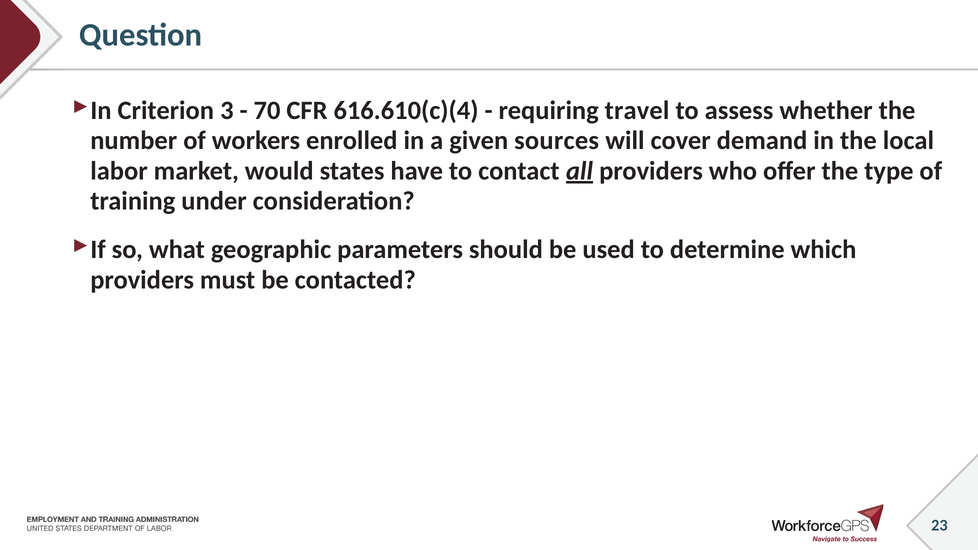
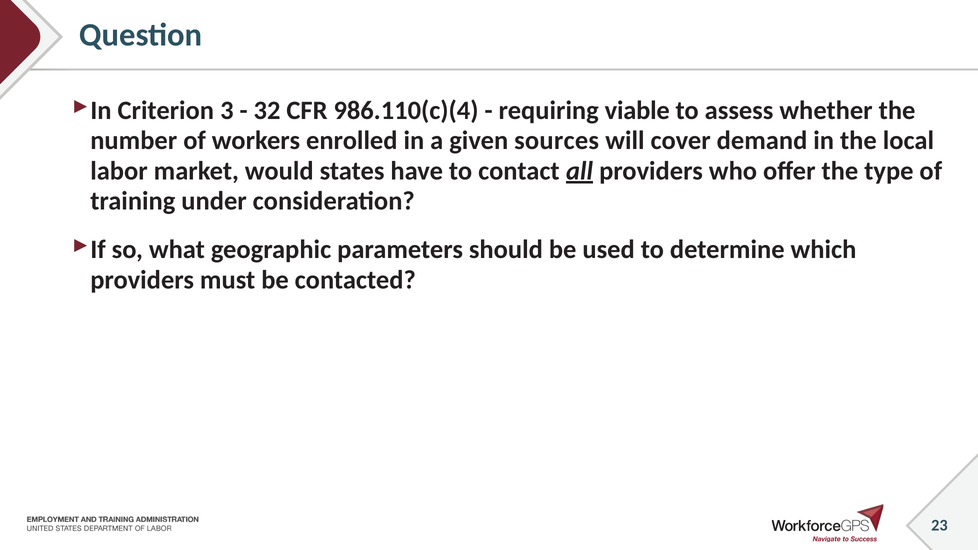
70: 70 -> 32 (267, 110)
616.610(c)(4: 616.610(c)(4 -> 986.110(c)(4 (406, 110)
travel: travel -> viable (637, 110)
